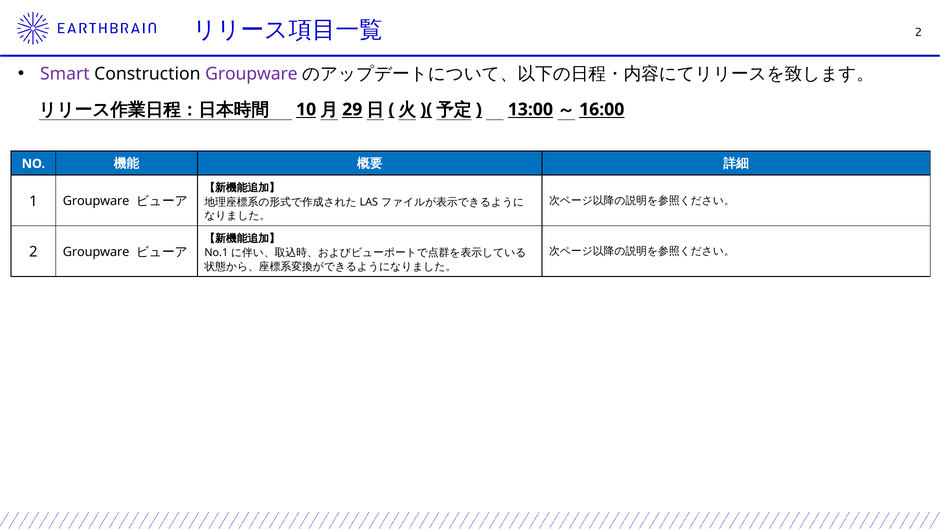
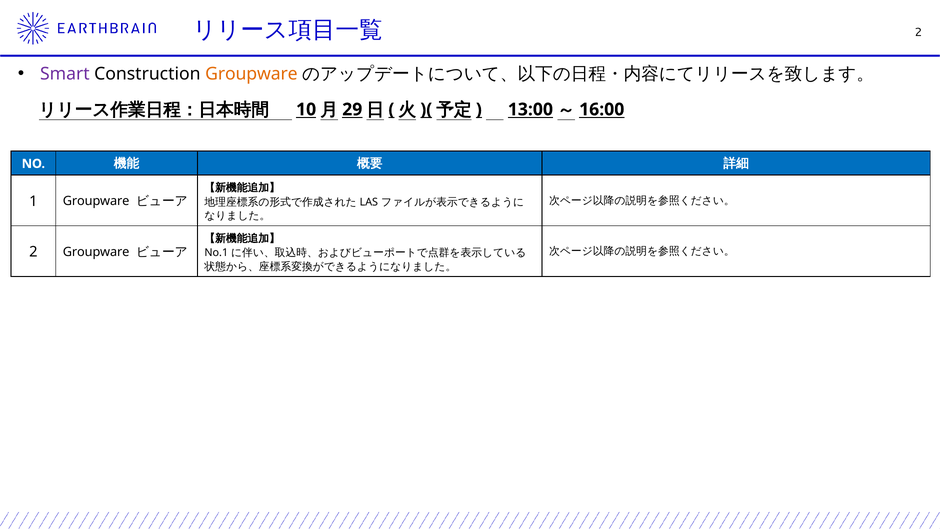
Groupware colour: purple -> orange (251, 74)
